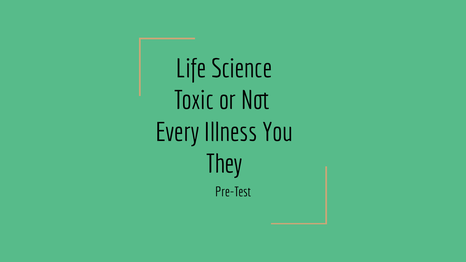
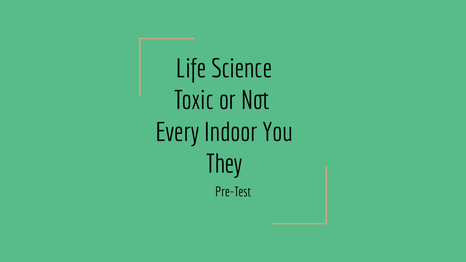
Illness: Illness -> Indoor (231, 132)
